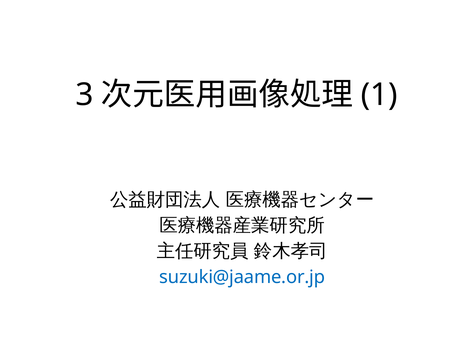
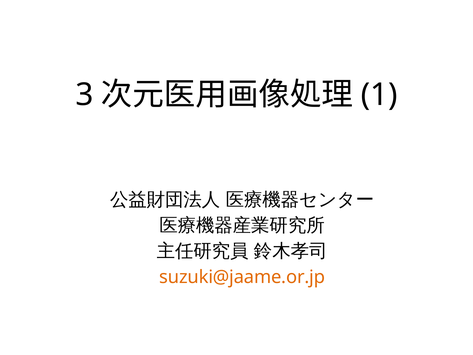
suzuki@jaame.or.jp colour: blue -> orange (242, 277)
